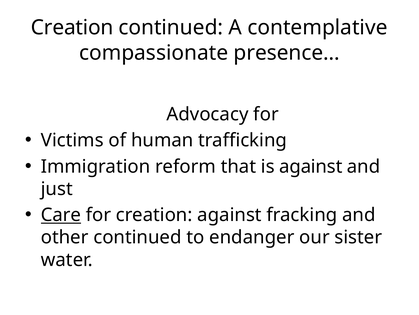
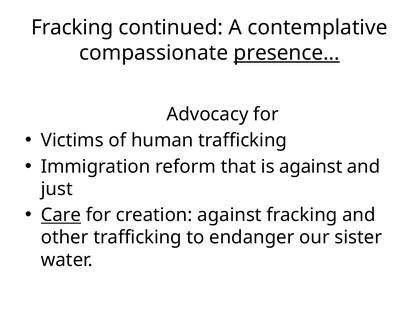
Creation: Creation -> Fracking (72, 28)
presence… underline: none -> present (287, 53)
other continued: continued -> trafficking (138, 237)
